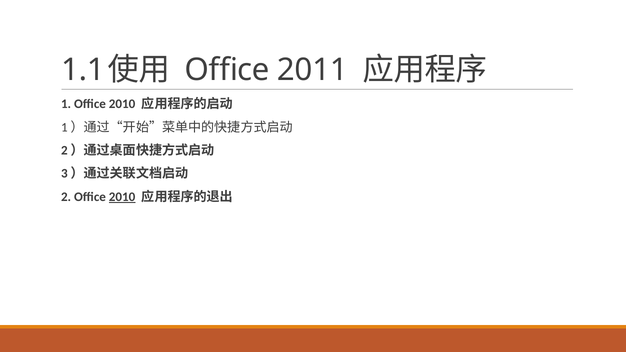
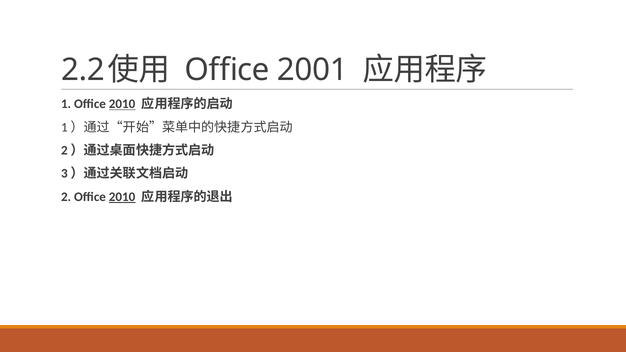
1.1: 1.1 -> 2.2 (83, 70)
2011: 2011 -> 2001 (312, 70)
2010 underline: none -> present (122, 104)
